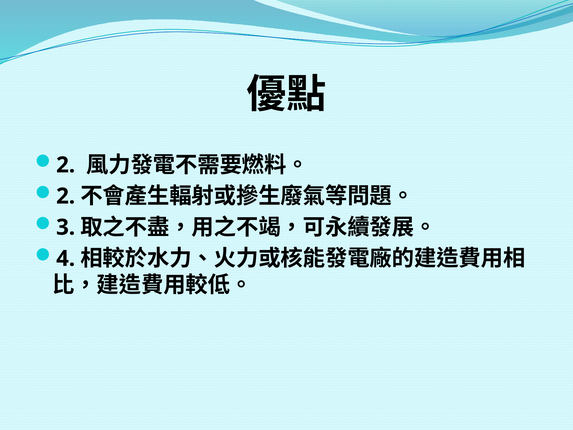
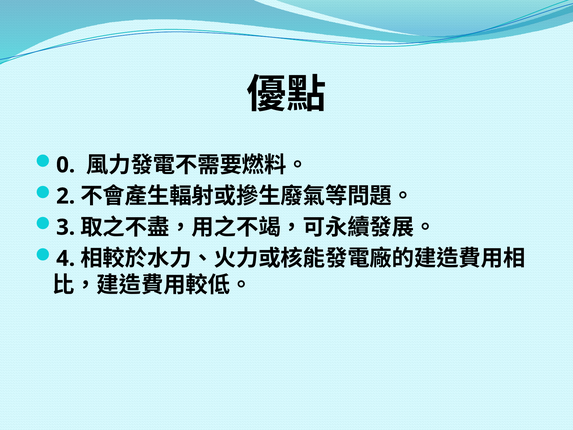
2: 2 -> 0 (66, 165)
